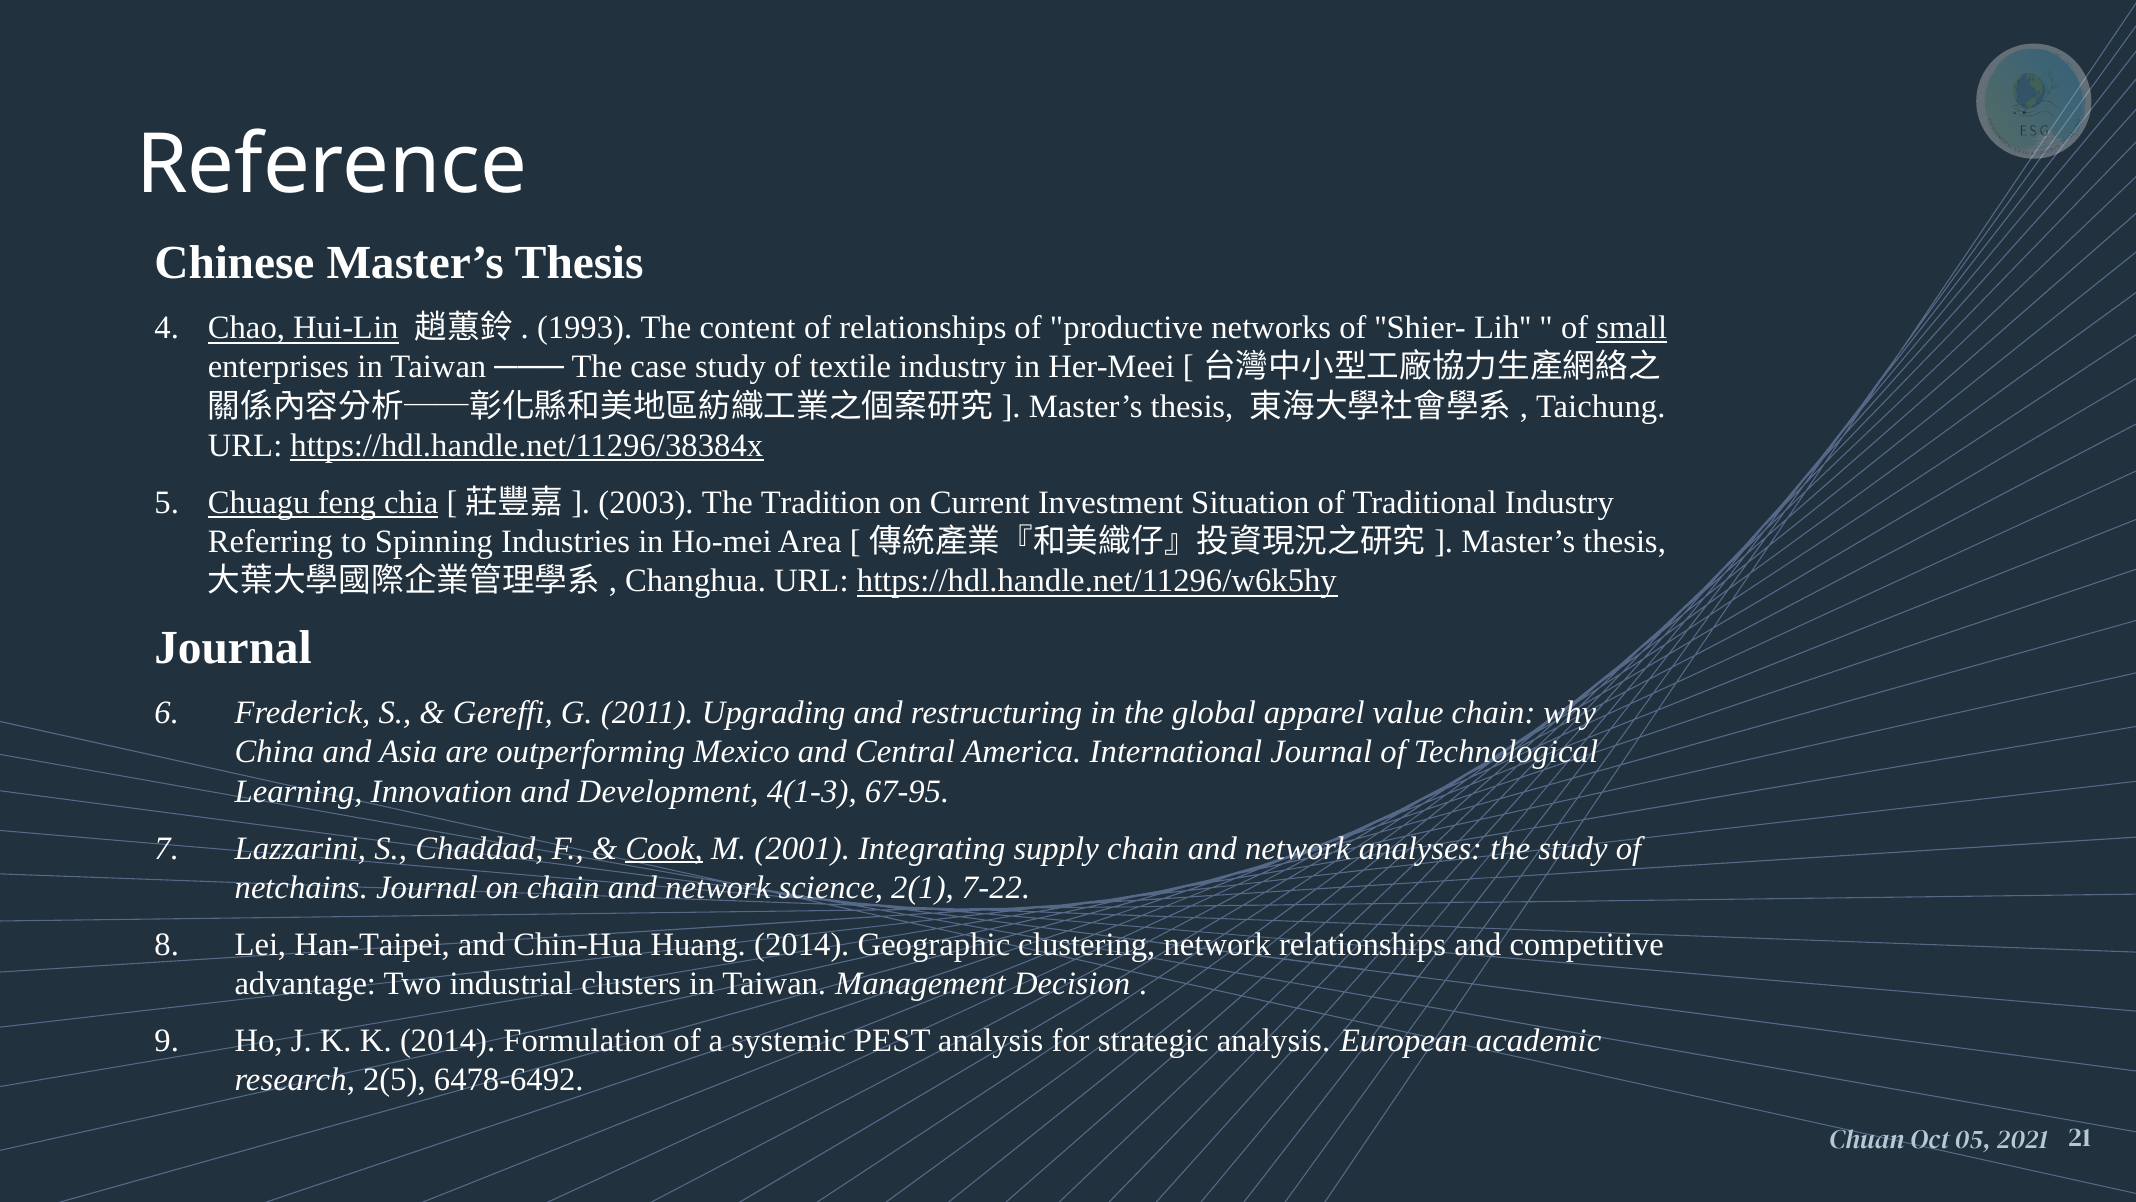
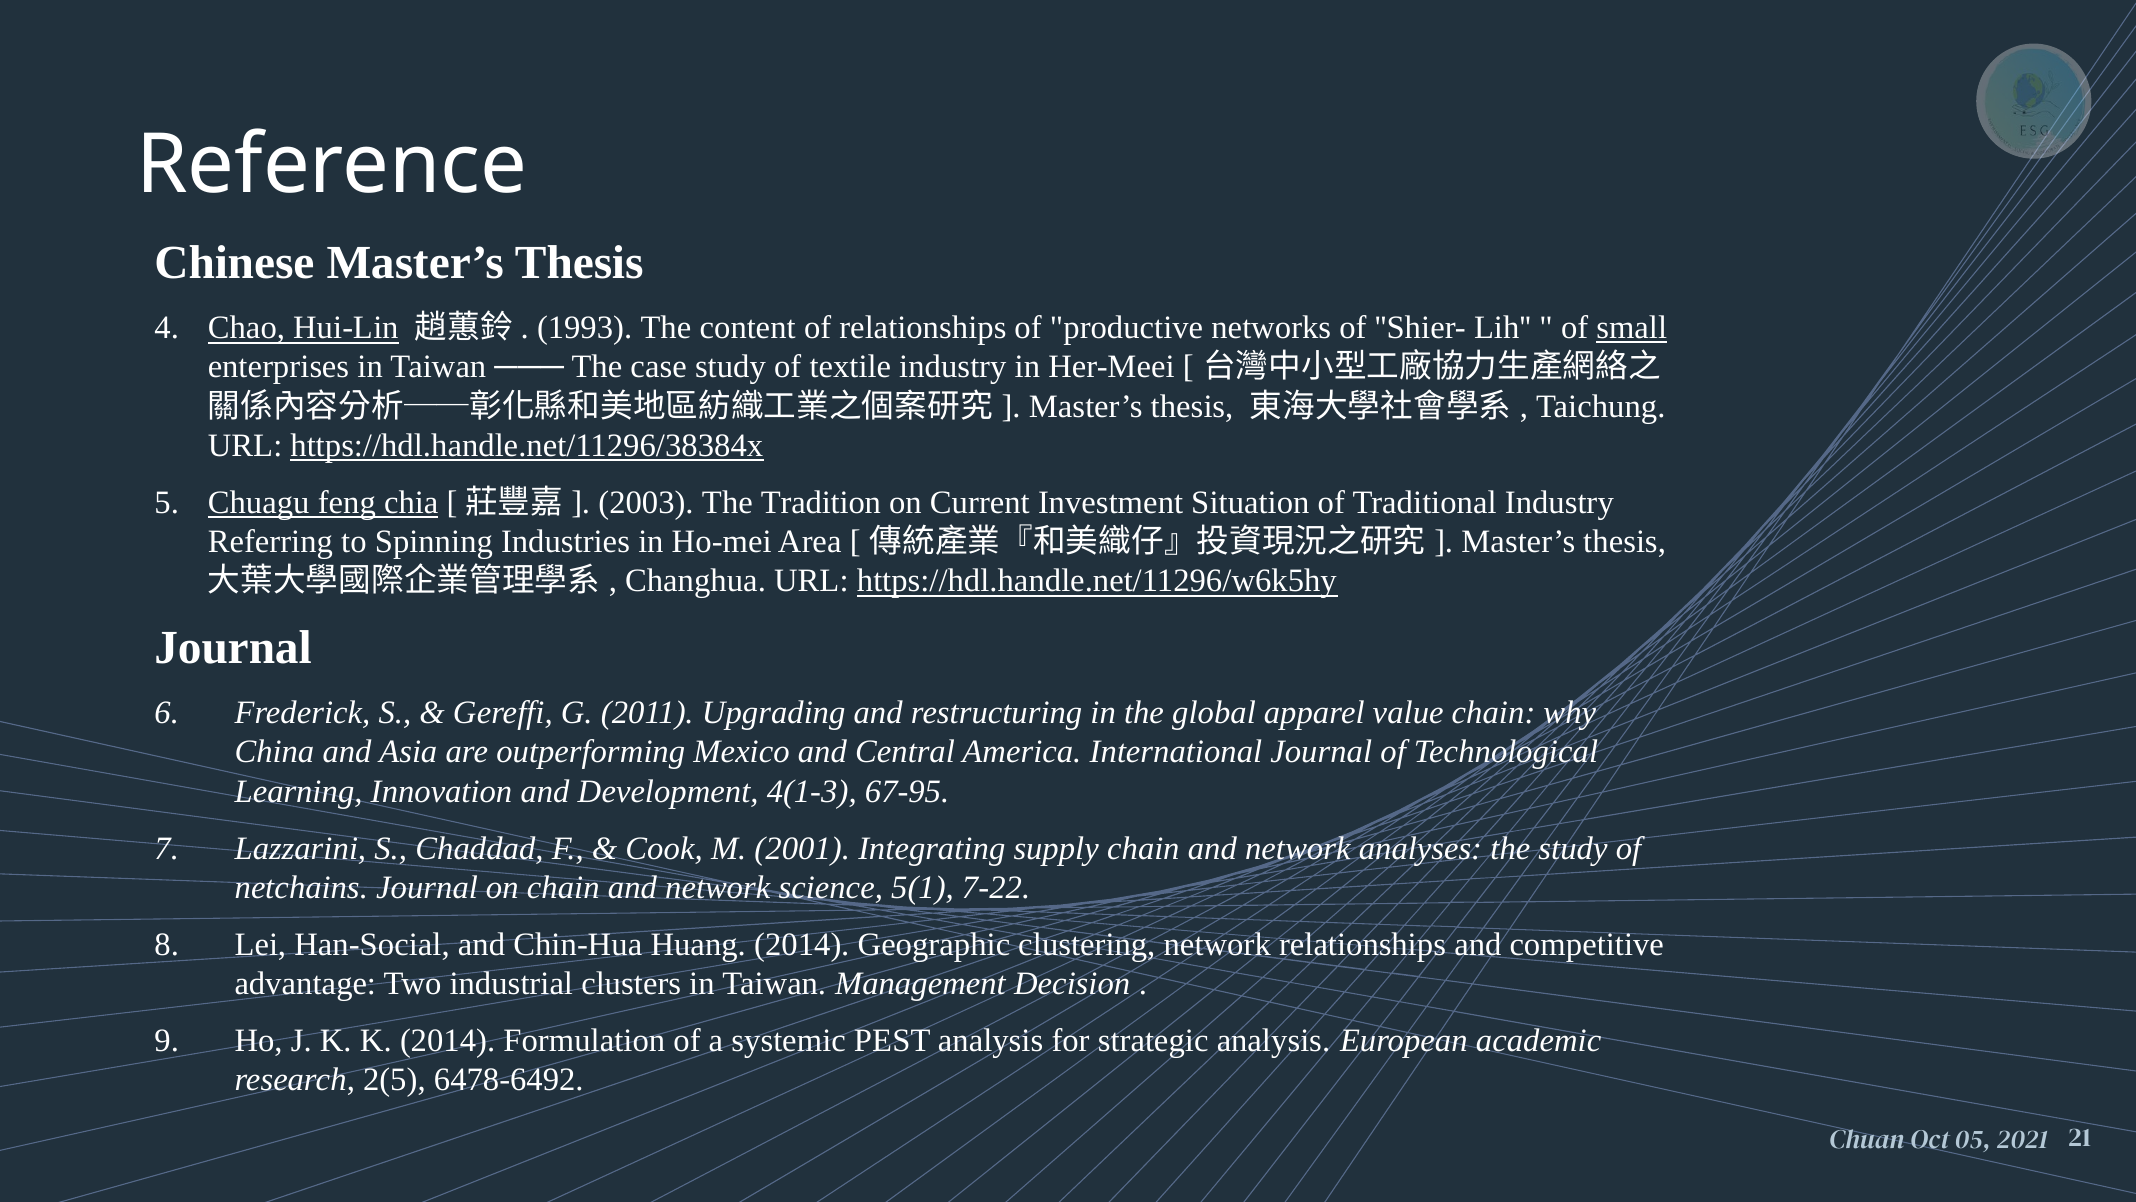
Cook underline: present -> none (664, 848)
2(1: 2(1 -> 5(1 (923, 887)
Han-Taipei: Han-Taipei -> Han-Social (372, 944)
